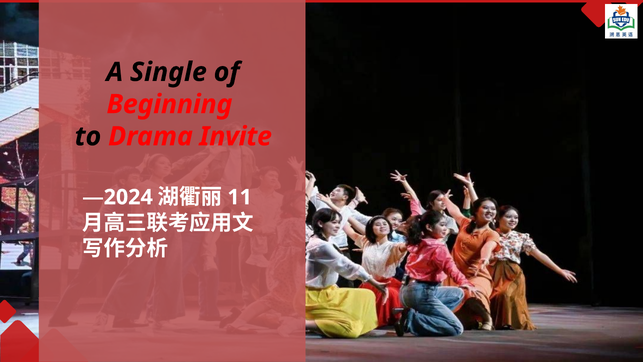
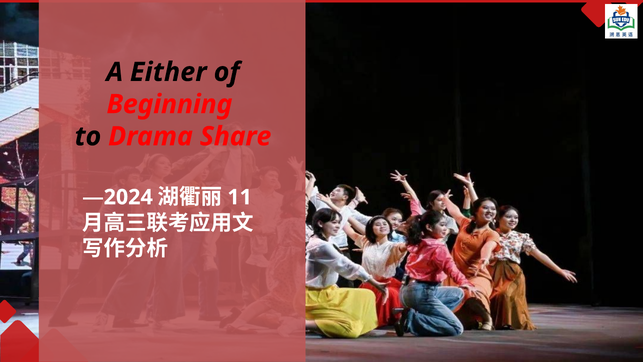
Single: Single -> Either (168, 72)
Invite: Invite -> Share (236, 136)
